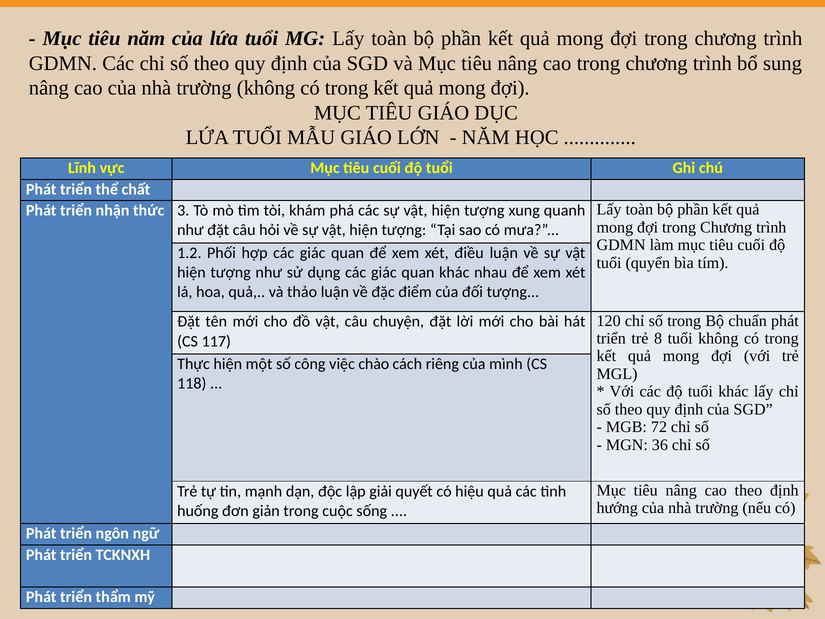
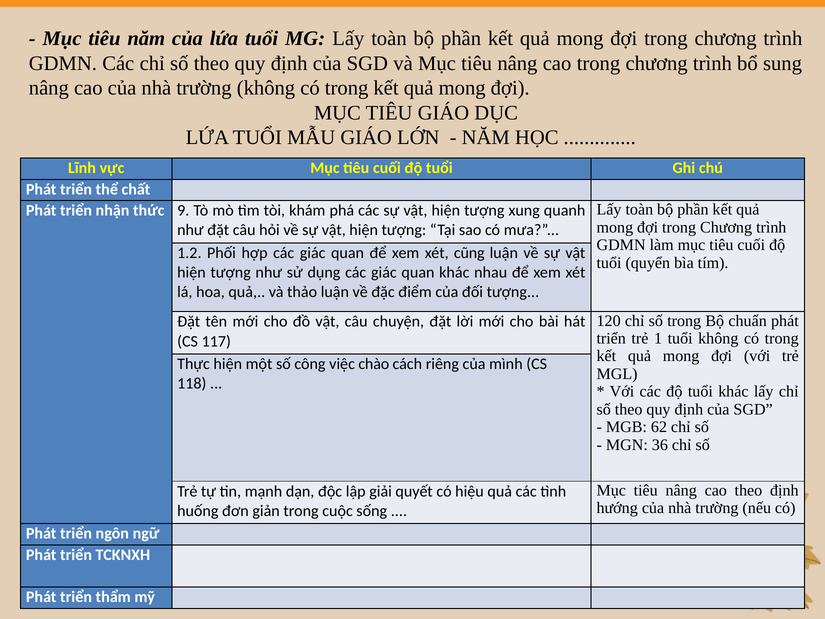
3: 3 -> 9 (183, 210)
điều: điều -> cũng (469, 253)
8: 8 -> 1 (658, 338)
72: 72 -> 62 (659, 427)
